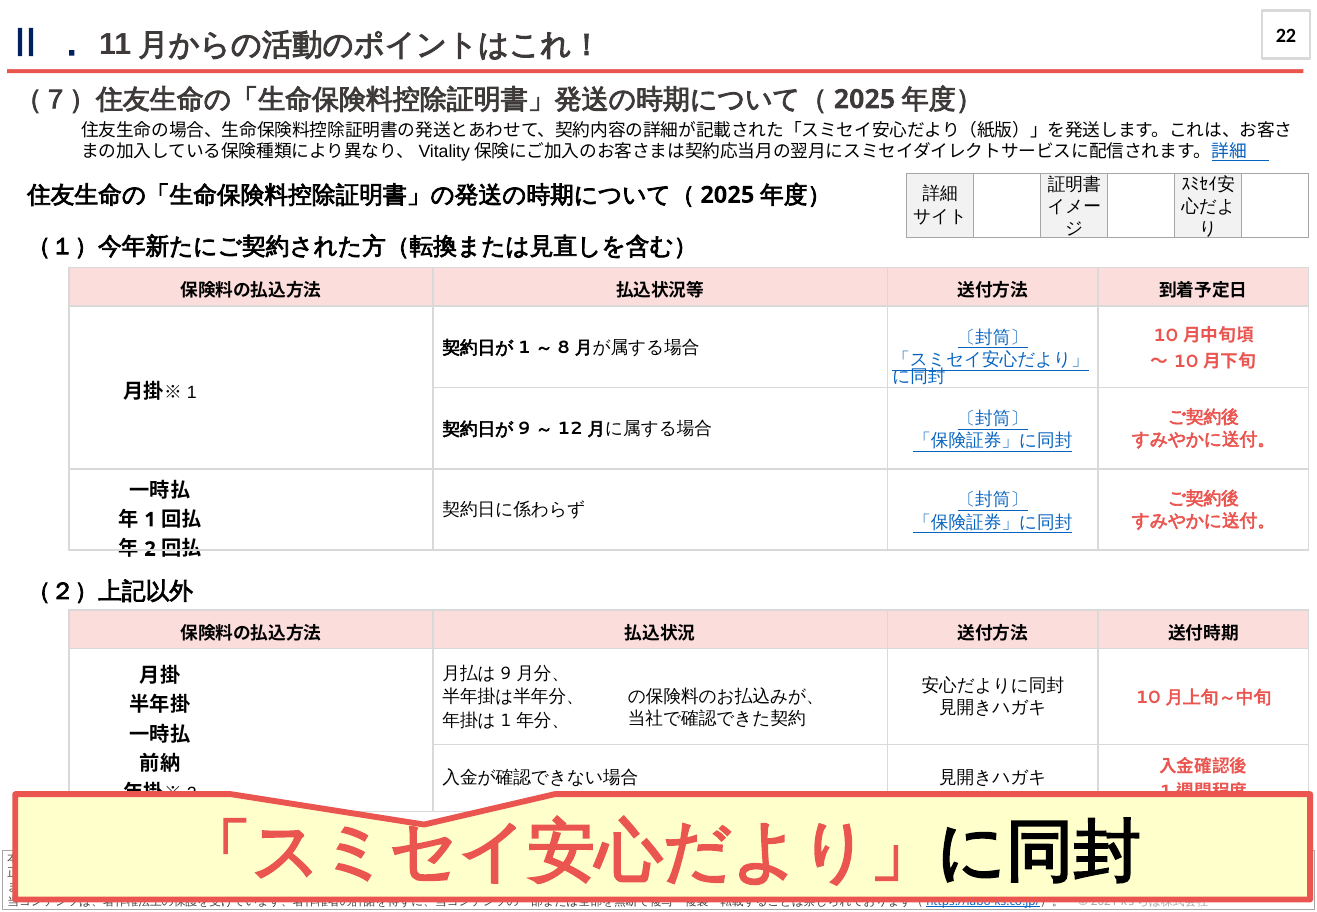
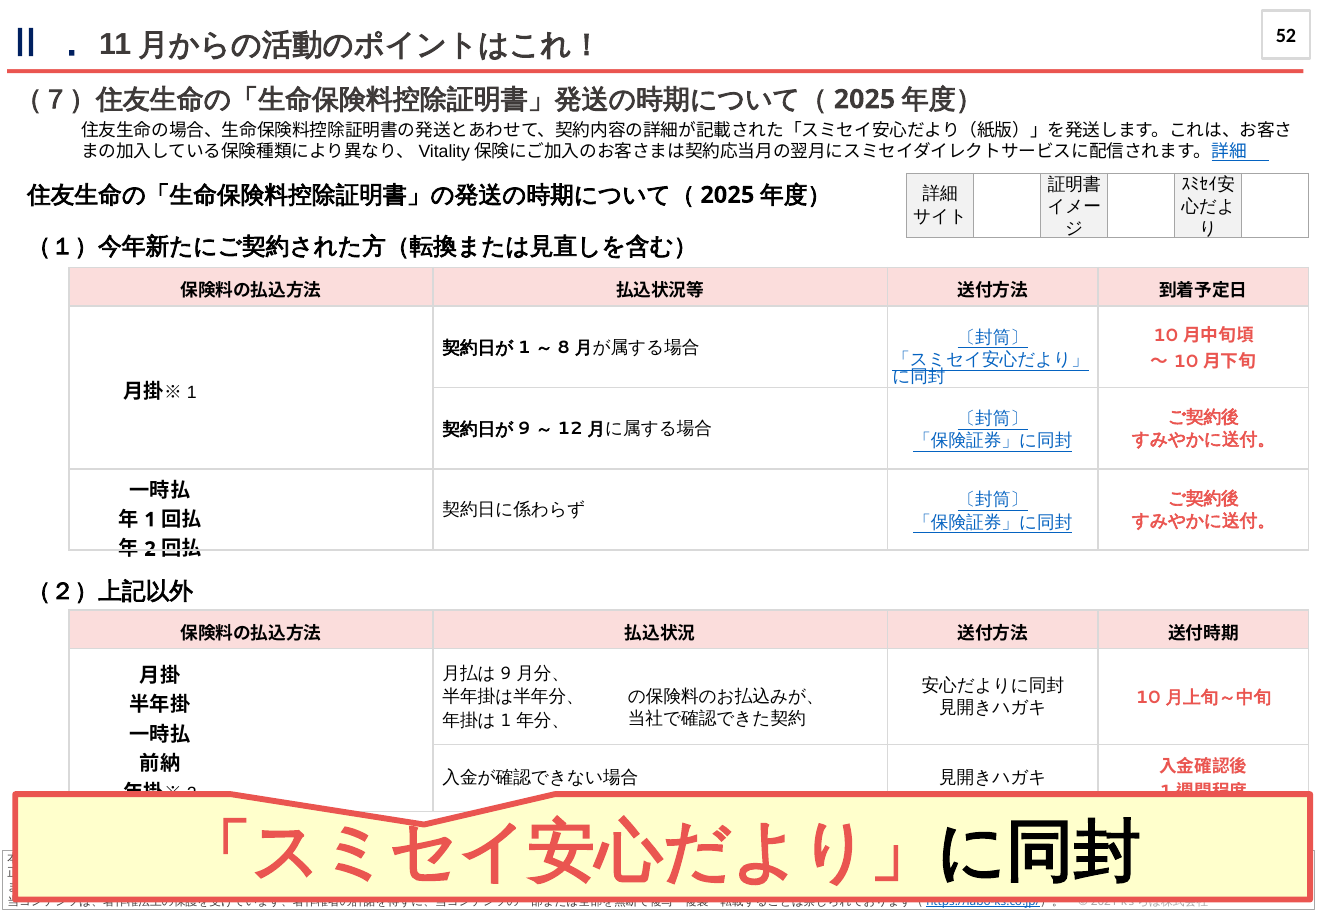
22: 22 -> 52 (1286, 36)
